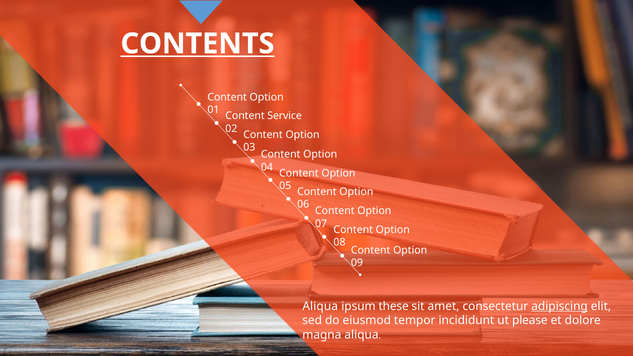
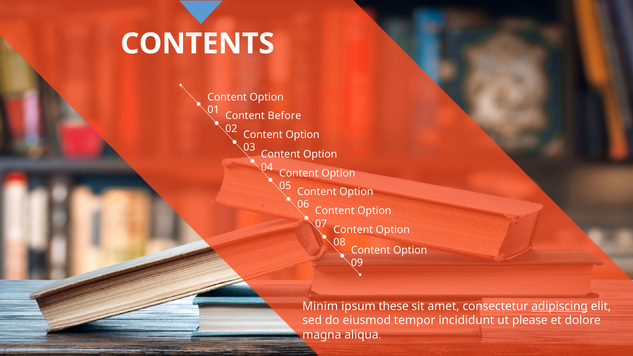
CONTENTS underline: present -> none (197, 44)
Service: Service -> Before (284, 116)
Aliqua: Aliqua -> Minim (320, 306)
